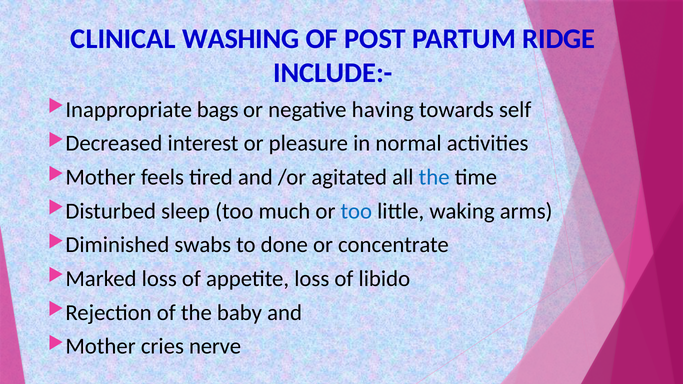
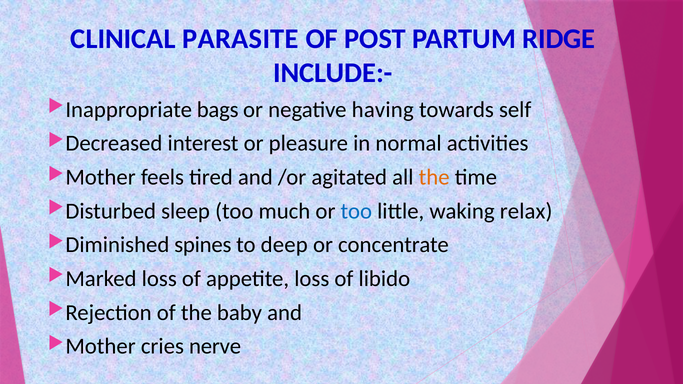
WASHING: WASHING -> PARASITE (240, 39)
the colour: blue -> orange (434, 177)
arms: arms -> relax (526, 211)
swabs: swabs -> spines (203, 245)
done: done -> deep (284, 245)
